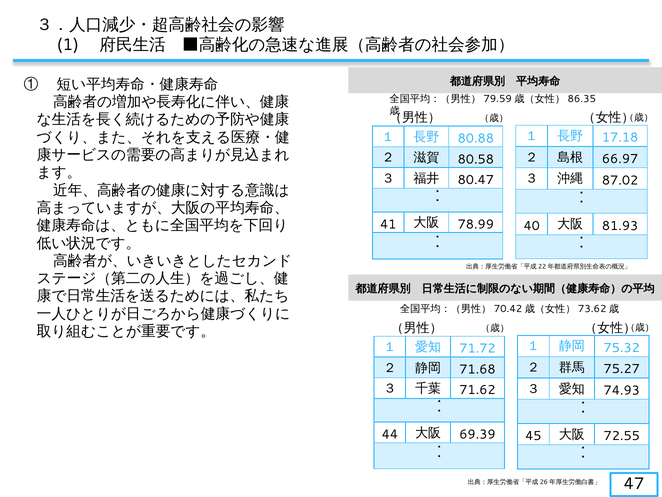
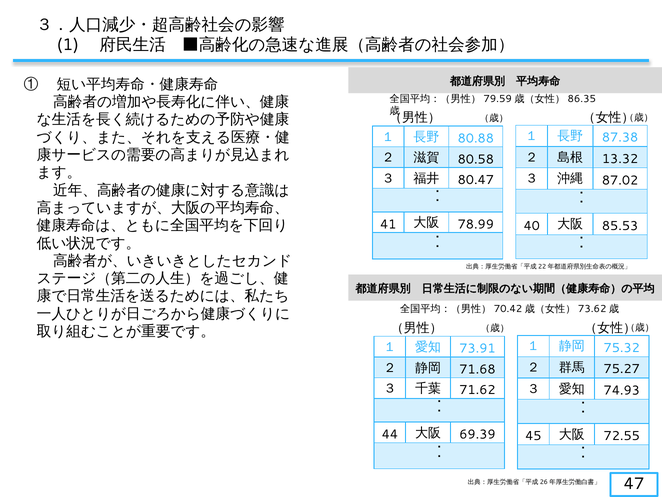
17.18: 17.18 -> 87.38 (620, 138)
66.97: 66.97 -> 13.32 (620, 159)
81.93: 81.93 -> 85.53 (620, 226)
71.72: 71.72 -> 73.91 (477, 348)
